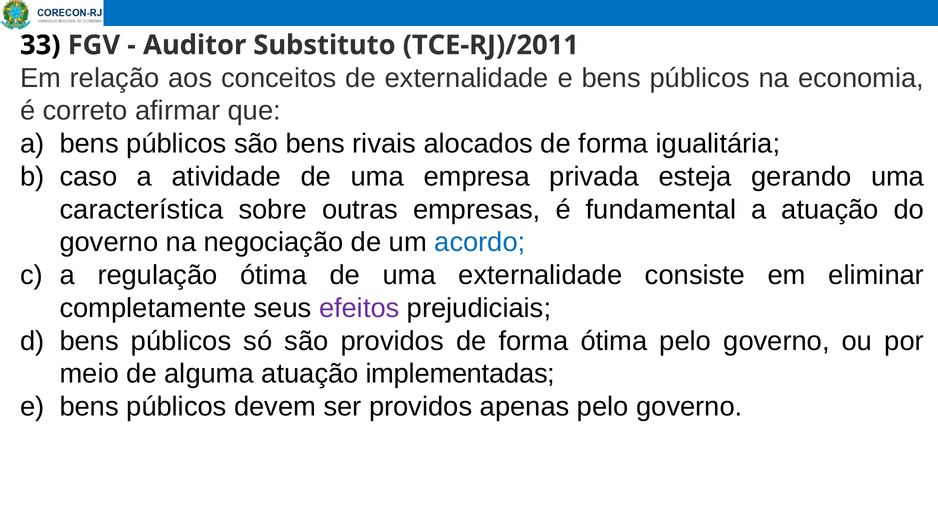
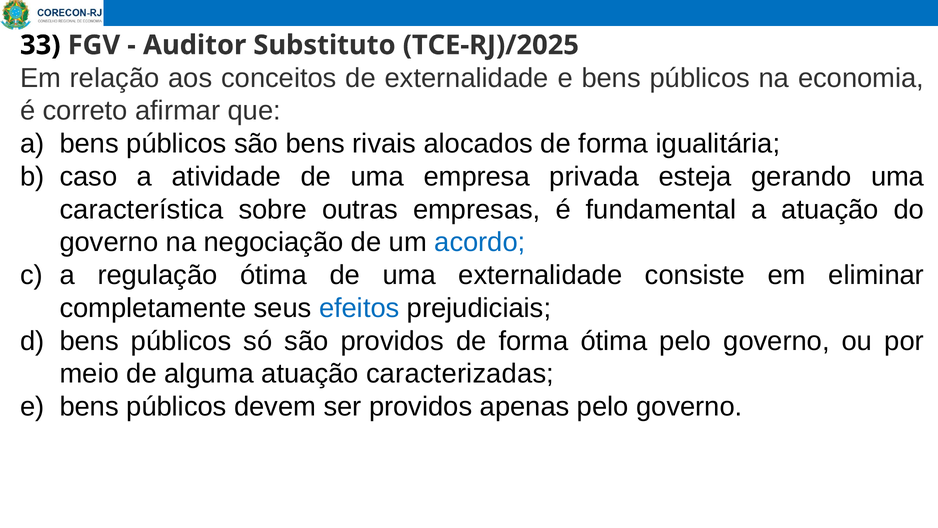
TCE-RJ)/2011: TCE-RJ)/2011 -> TCE-RJ)/2025 (491, 45)
efeitos colour: purple -> blue (359, 308)
implementadas: implementadas -> caracterizadas (460, 374)
